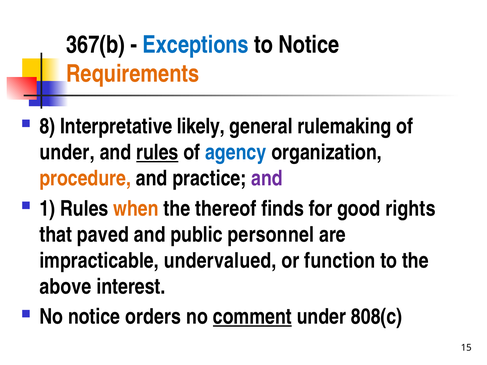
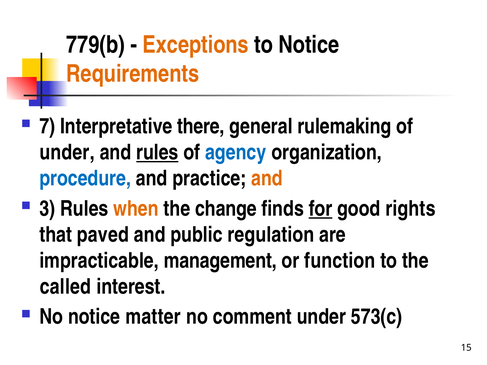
367(b: 367(b -> 779(b (96, 45)
Exceptions colour: blue -> orange (196, 45)
8: 8 -> 7 (47, 127)
likely: likely -> there (201, 127)
procedure colour: orange -> blue (85, 178)
and colour: purple -> orange (267, 178)
1: 1 -> 3 (47, 209)
thereof: thereof -> change (226, 209)
for underline: none -> present (321, 209)
personnel: personnel -> regulation (271, 235)
undervalued: undervalued -> management (220, 261)
above: above -> called (65, 287)
orders: orders -> matter (153, 317)
comment underline: present -> none (252, 317)
808(c: 808(c -> 573(c (377, 317)
